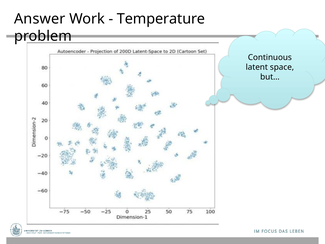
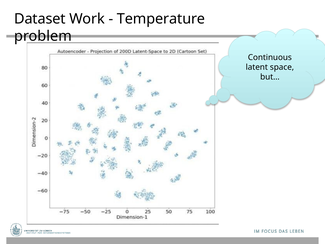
Answer: Answer -> Dataset (40, 19)
